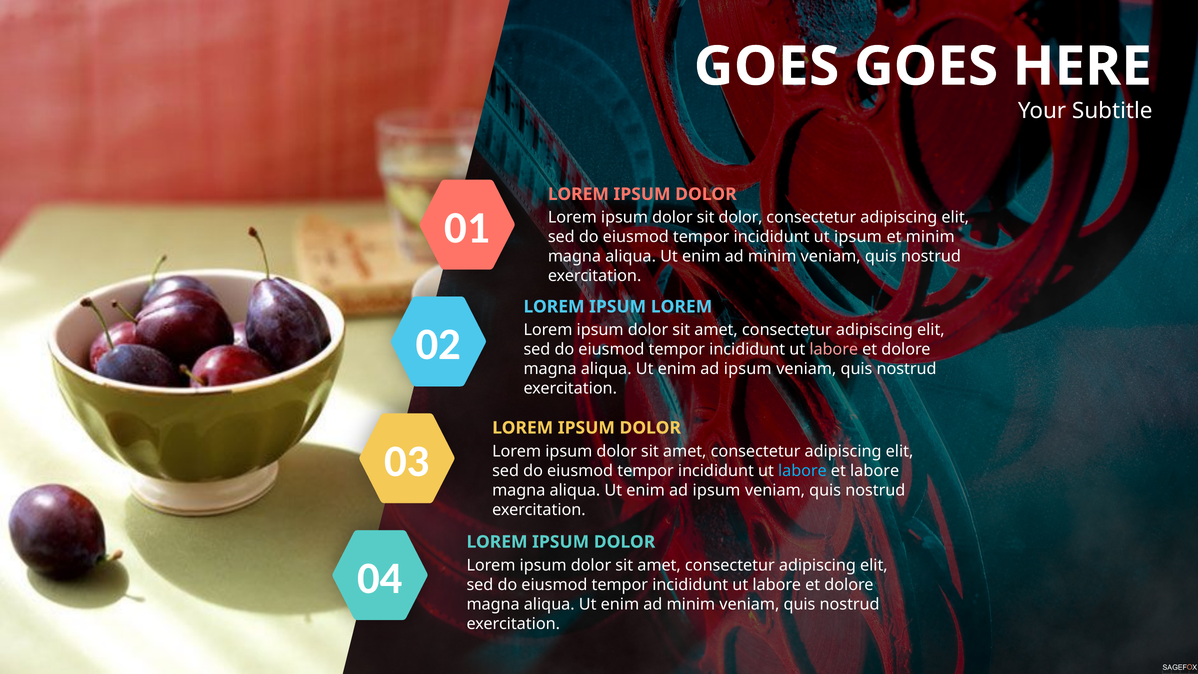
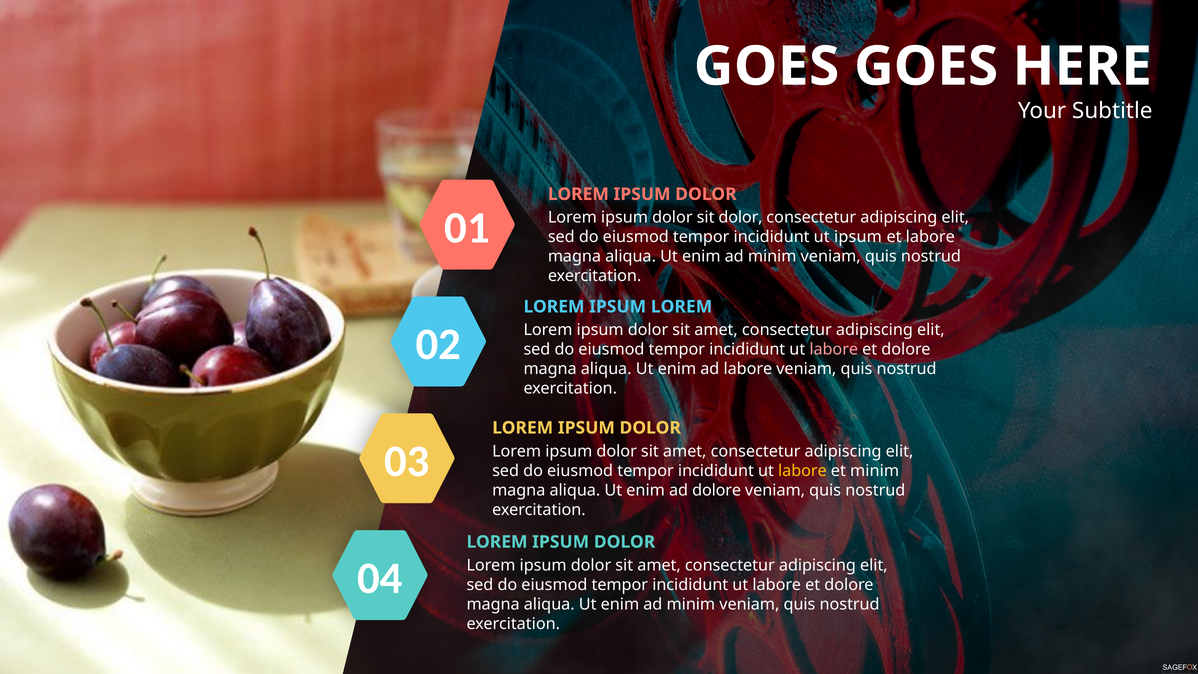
et minim: minim -> labore (930, 237)
ipsum: ipsum -> labore (748, 369)
labore colour: light blue -> yellow (802, 471)
et labore: labore -> minim (875, 471)
ipsum: ipsum -> dolore (717, 490)
